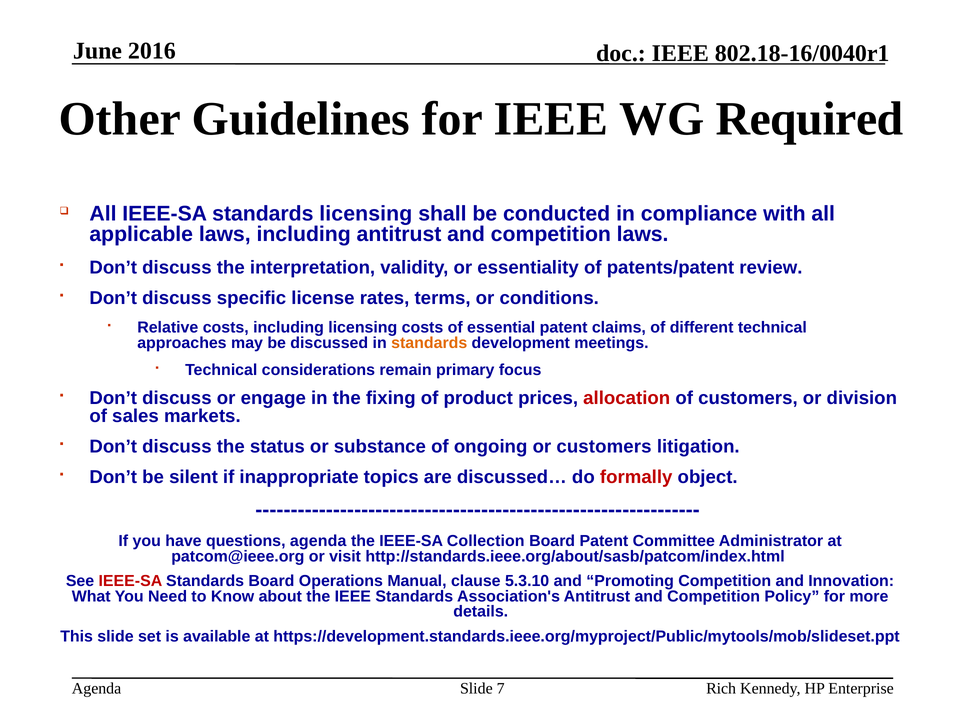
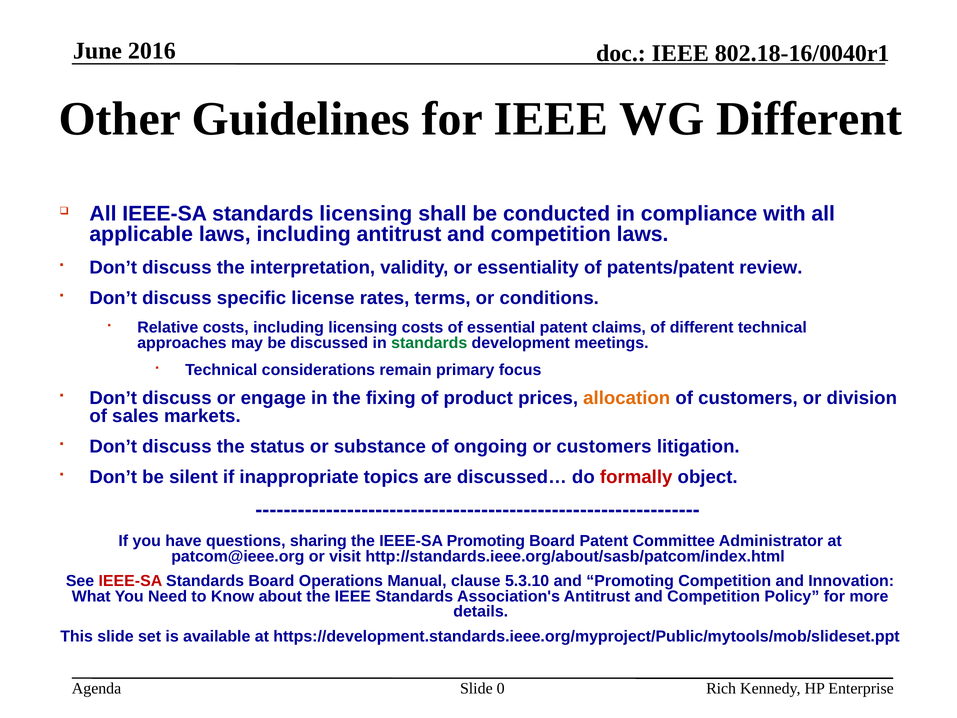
WG Required: Required -> Different (809, 119)
standards colour: orange -> green (429, 343)
allocation colour: red -> orange (627, 398)
questions agenda: agenda -> sharing (318, 541)
IEEE-SA Collection: Collection -> Promoting (486, 541)
7: 7 -> 0 (501, 688)
